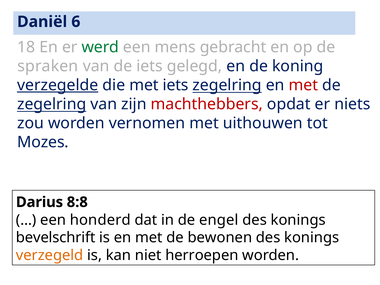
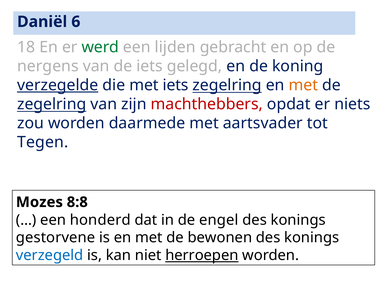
mens: mens -> lijden (175, 47)
spraken: spraken -> nergens (48, 66)
met colour: red -> orange (303, 85)
vernomen: vernomen -> daarmede (147, 123)
uithouwen: uithouwen -> aartsvader (263, 123)
Mozes: Mozes -> Tegen (43, 142)
Darius: Darius -> Mozes (39, 202)
bevelschrift: bevelschrift -> gestorvene (56, 238)
verzegeld colour: orange -> blue (50, 255)
herroepen underline: none -> present (202, 255)
